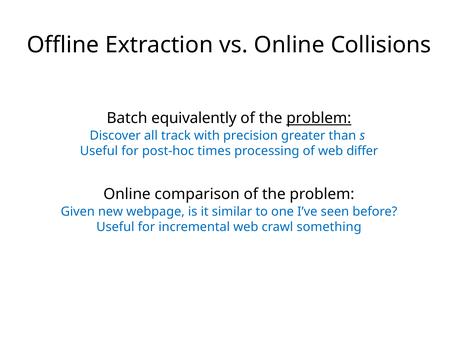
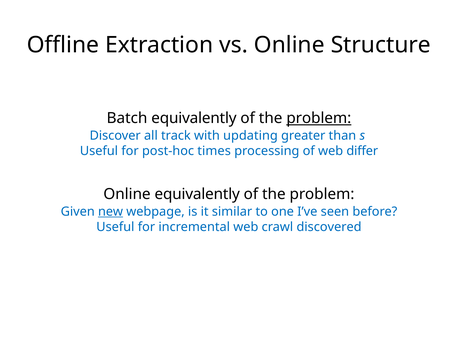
Collisions: Collisions -> Structure (381, 45)
precision: precision -> updating (250, 136)
Online comparison: comparison -> equivalently (197, 195)
new underline: none -> present (111, 212)
something: something -> discovered (329, 227)
